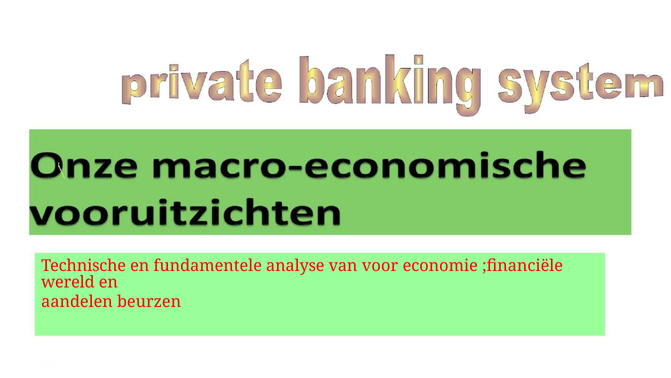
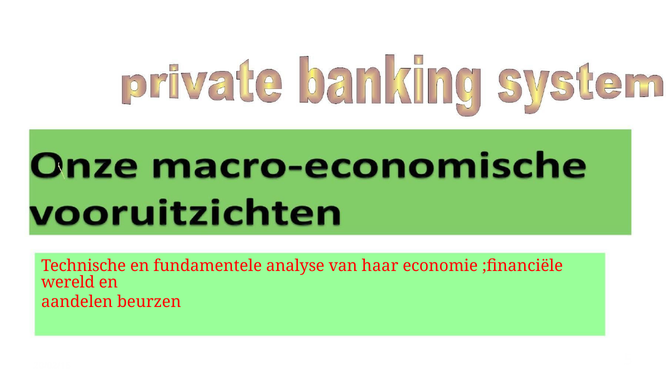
voor: voor -> haar (380, 266)
